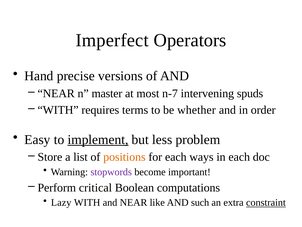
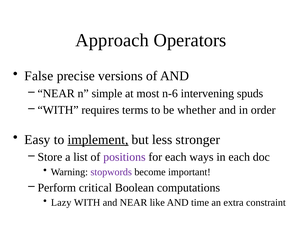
Imperfect: Imperfect -> Approach (112, 40)
Hand: Hand -> False (39, 76)
master: master -> simple (107, 93)
n-7: n-7 -> n-6 (170, 93)
problem: problem -> stronger (198, 139)
positions colour: orange -> purple (124, 157)
such: such -> time (200, 202)
constraint underline: present -> none (266, 202)
